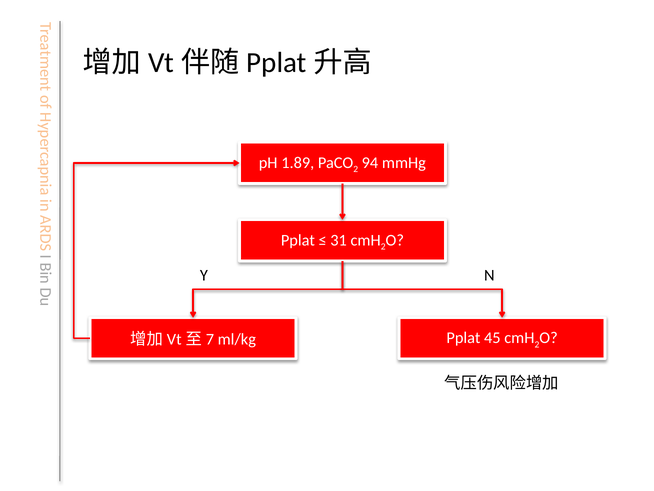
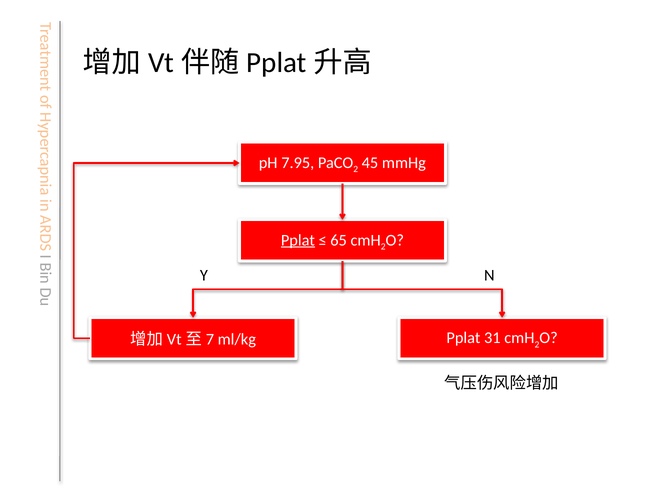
1.89: 1.89 -> 7.95 (298, 163)
94: 94 -> 45 (370, 163)
Pplat underline: none -> present (298, 240)
31: 31 -> 65 (339, 240)
45: 45 -> 31 (492, 338)
